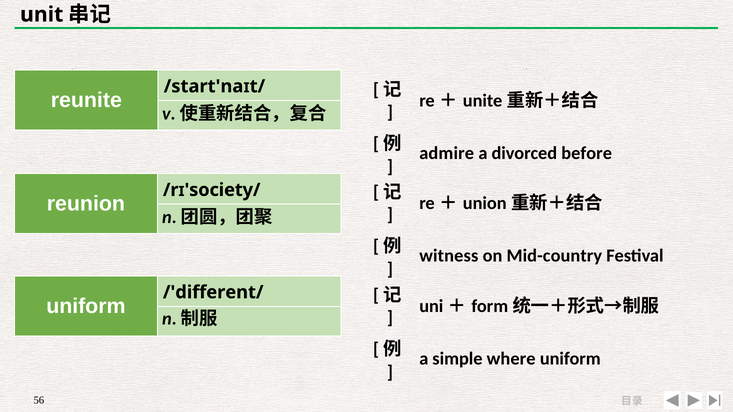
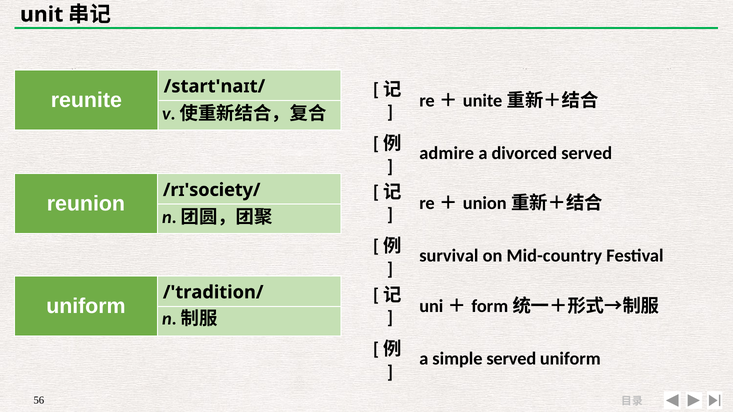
divorced before: before -> served (587, 153)
witness: witness -> survival (449, 256)
/'different/: /'different/ -> /'tradition/ (213, 292)
simple where: where -> served (511, 359)
